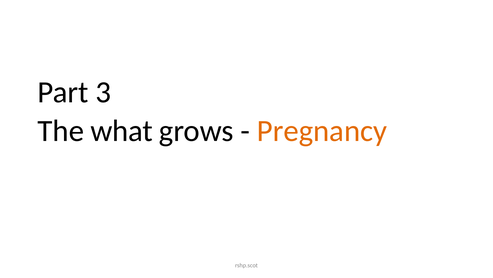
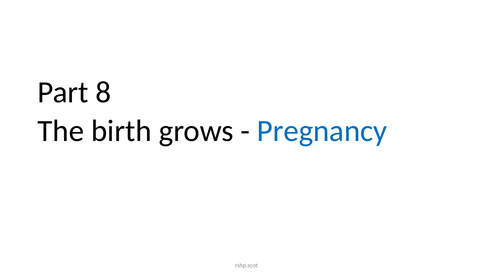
3: 3 -> 8 (103, 92)
what: what -> birth (121, 131)
Pregnancy colour: orange -> blue (322, 131)
